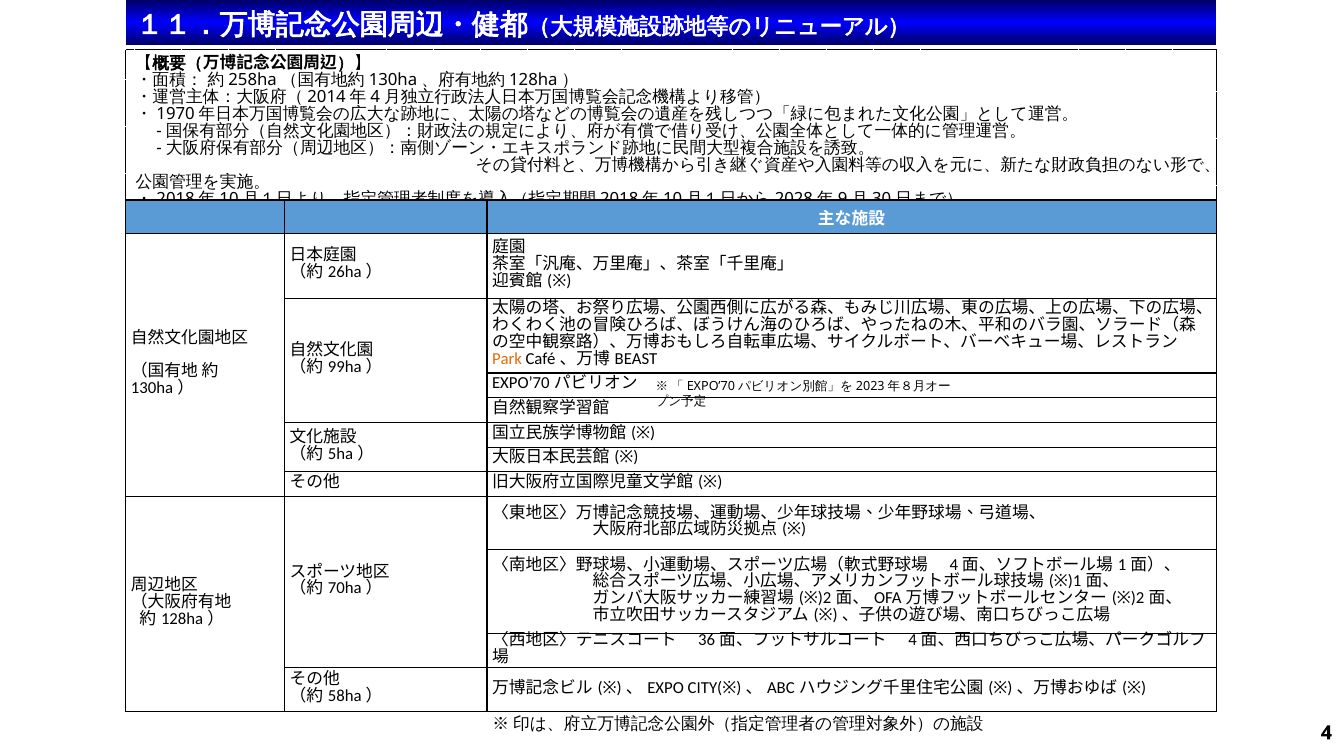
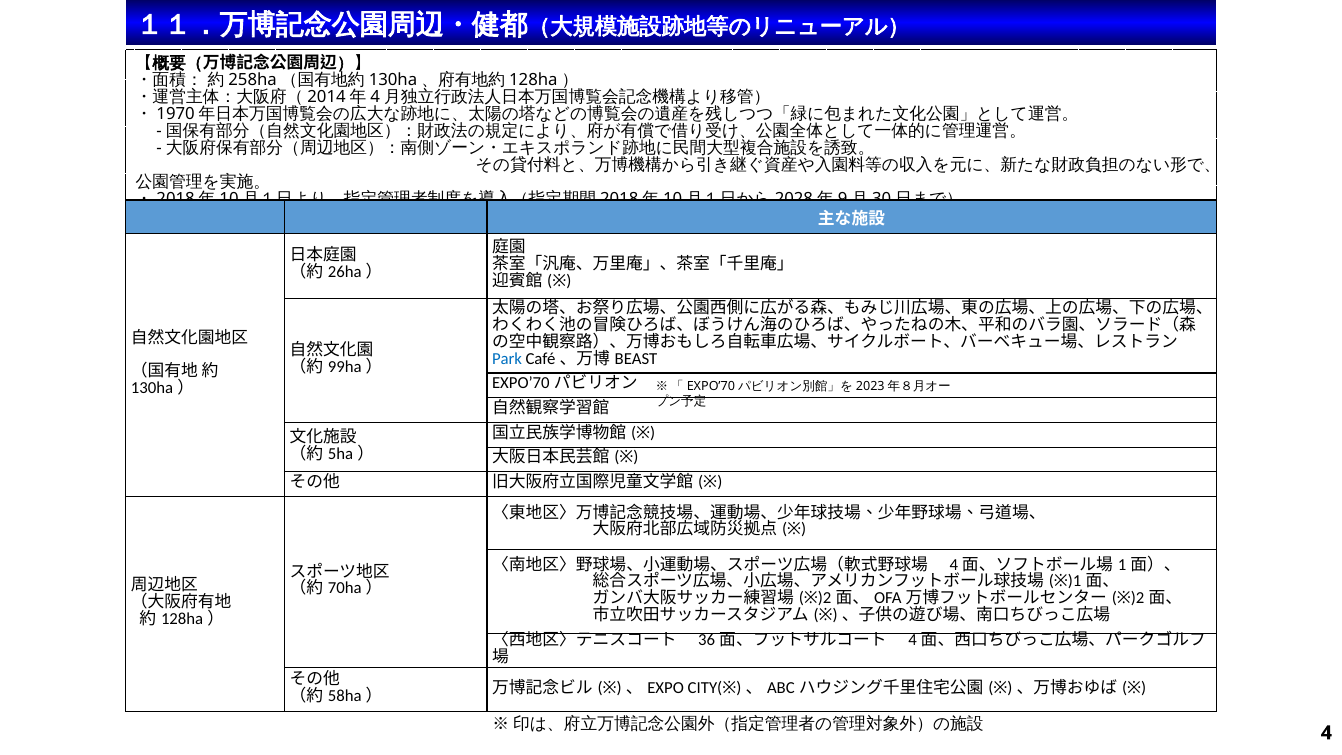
Park colour: orange -> blue (507, 359)
